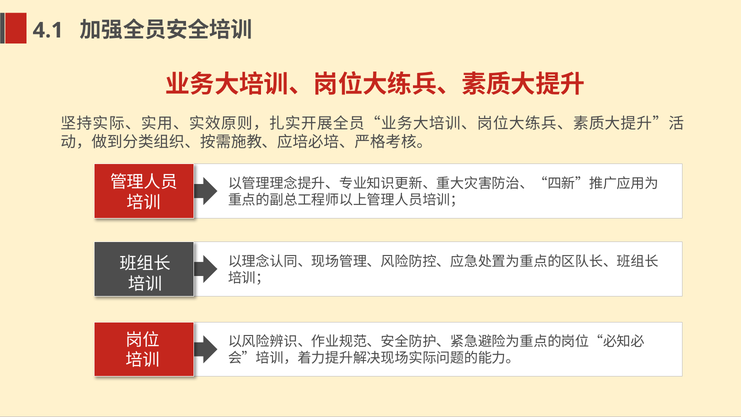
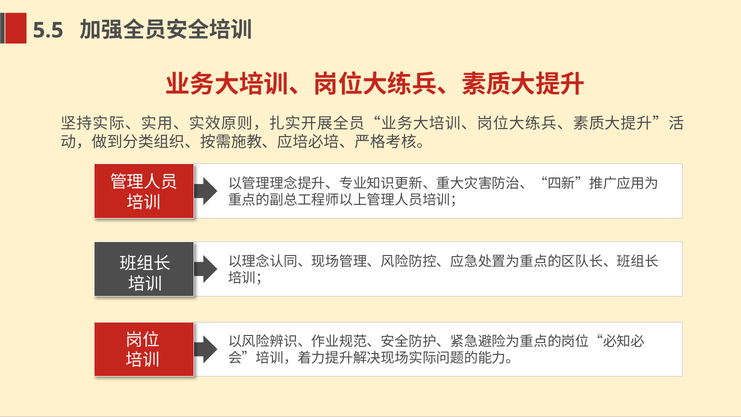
4.1: 4.1 -> 5.5 (48, 30)
